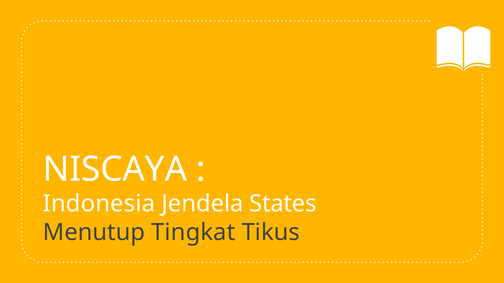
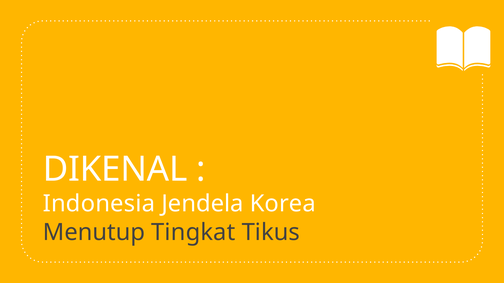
NISCAYA: NISCAYA -> DIKENAL (115, 170)
States: States -> Korea (283, 204)
